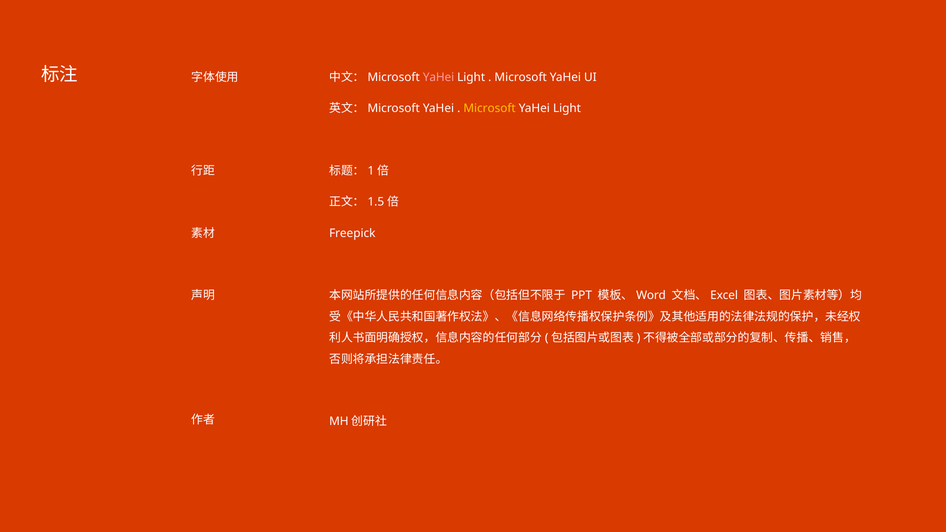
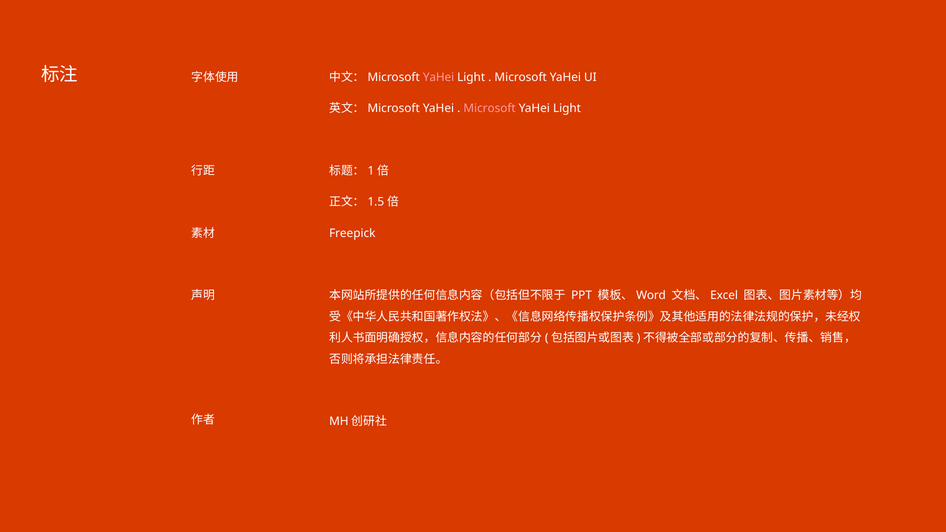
Microsoft colour: yellow -> pink (490, 109)
